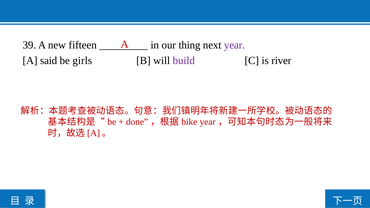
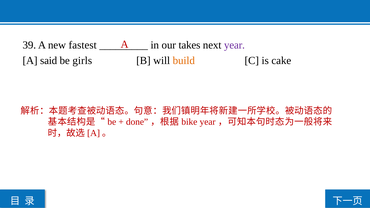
fifteen: fifteen -> fastest (83, 45)
thing: thing -> takes (189, 45)
build colour: purple -> orange (184, 61)
river: river -> cake (281, 61)
